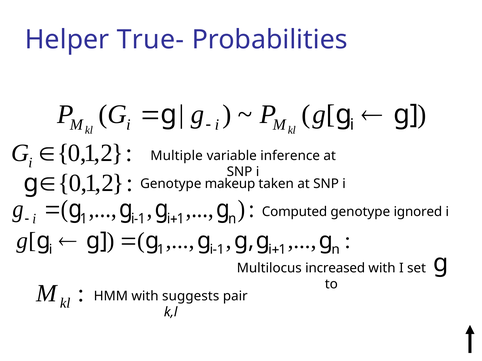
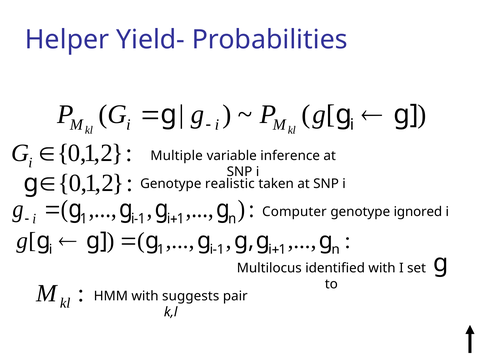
True-: True- -> Yield- (151, 40)
makeup: makeup -> realistic (230, 184)
Computed: Computed -> Computer (294, 212)
increased: increased -> identified (335, 268)
